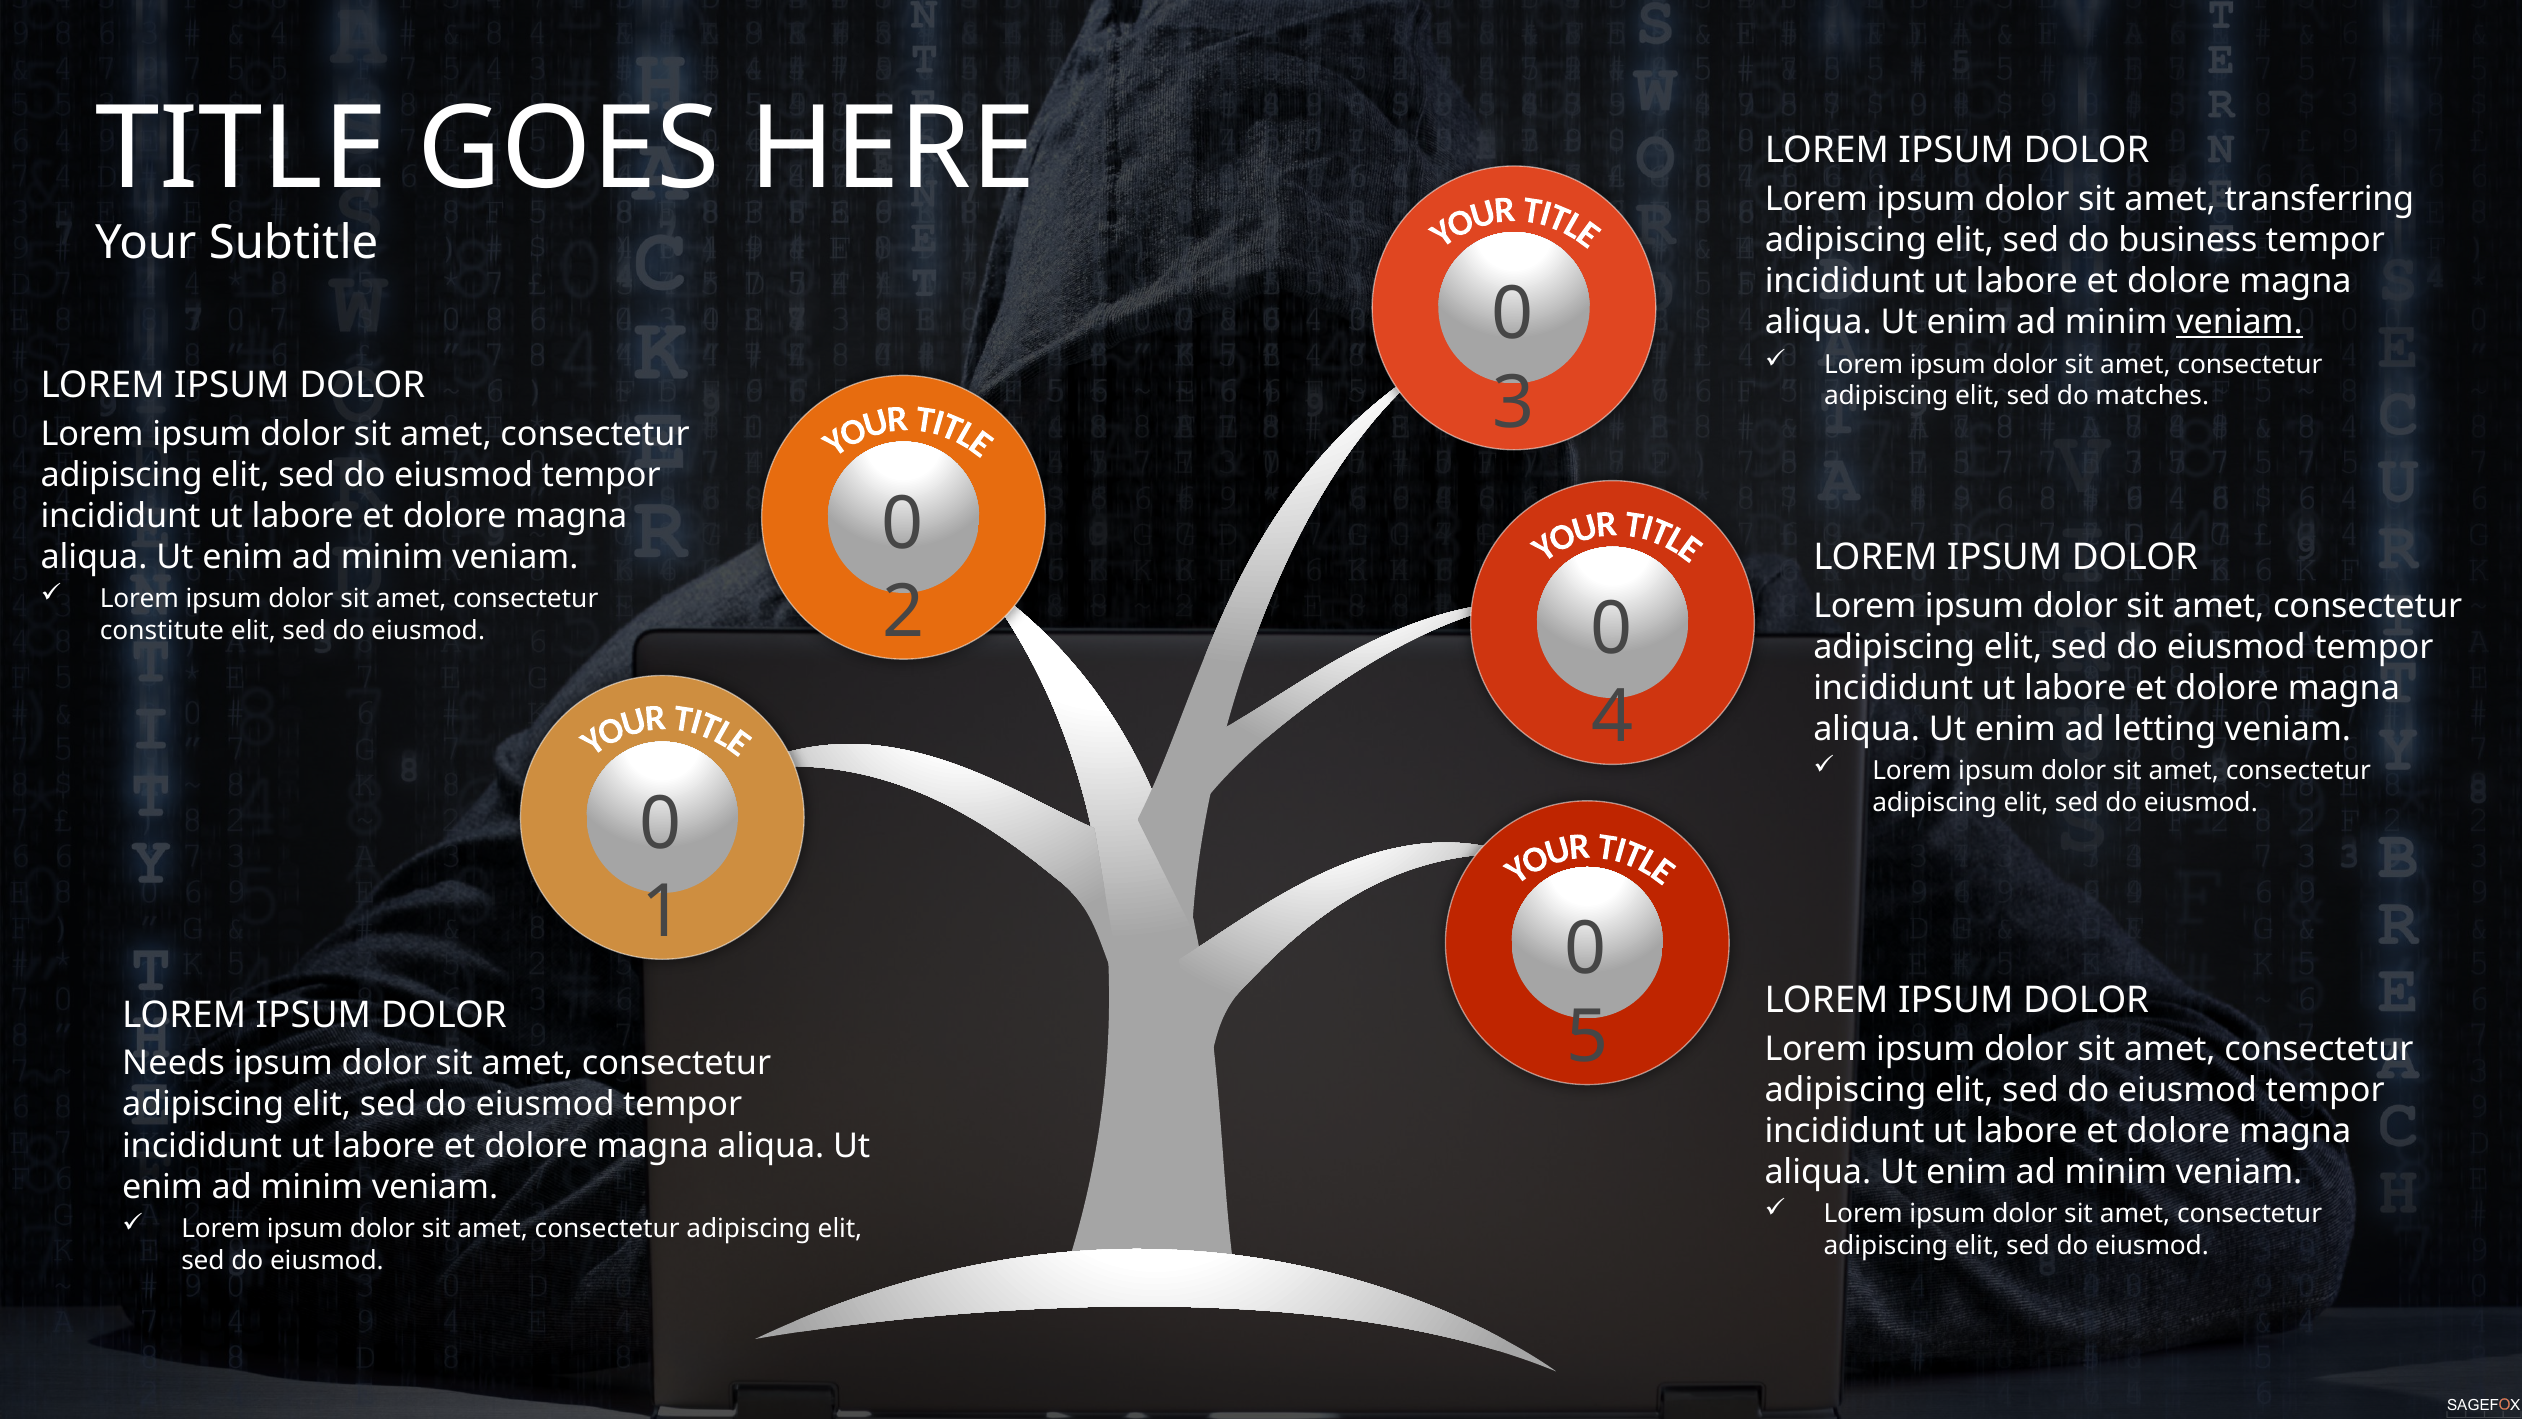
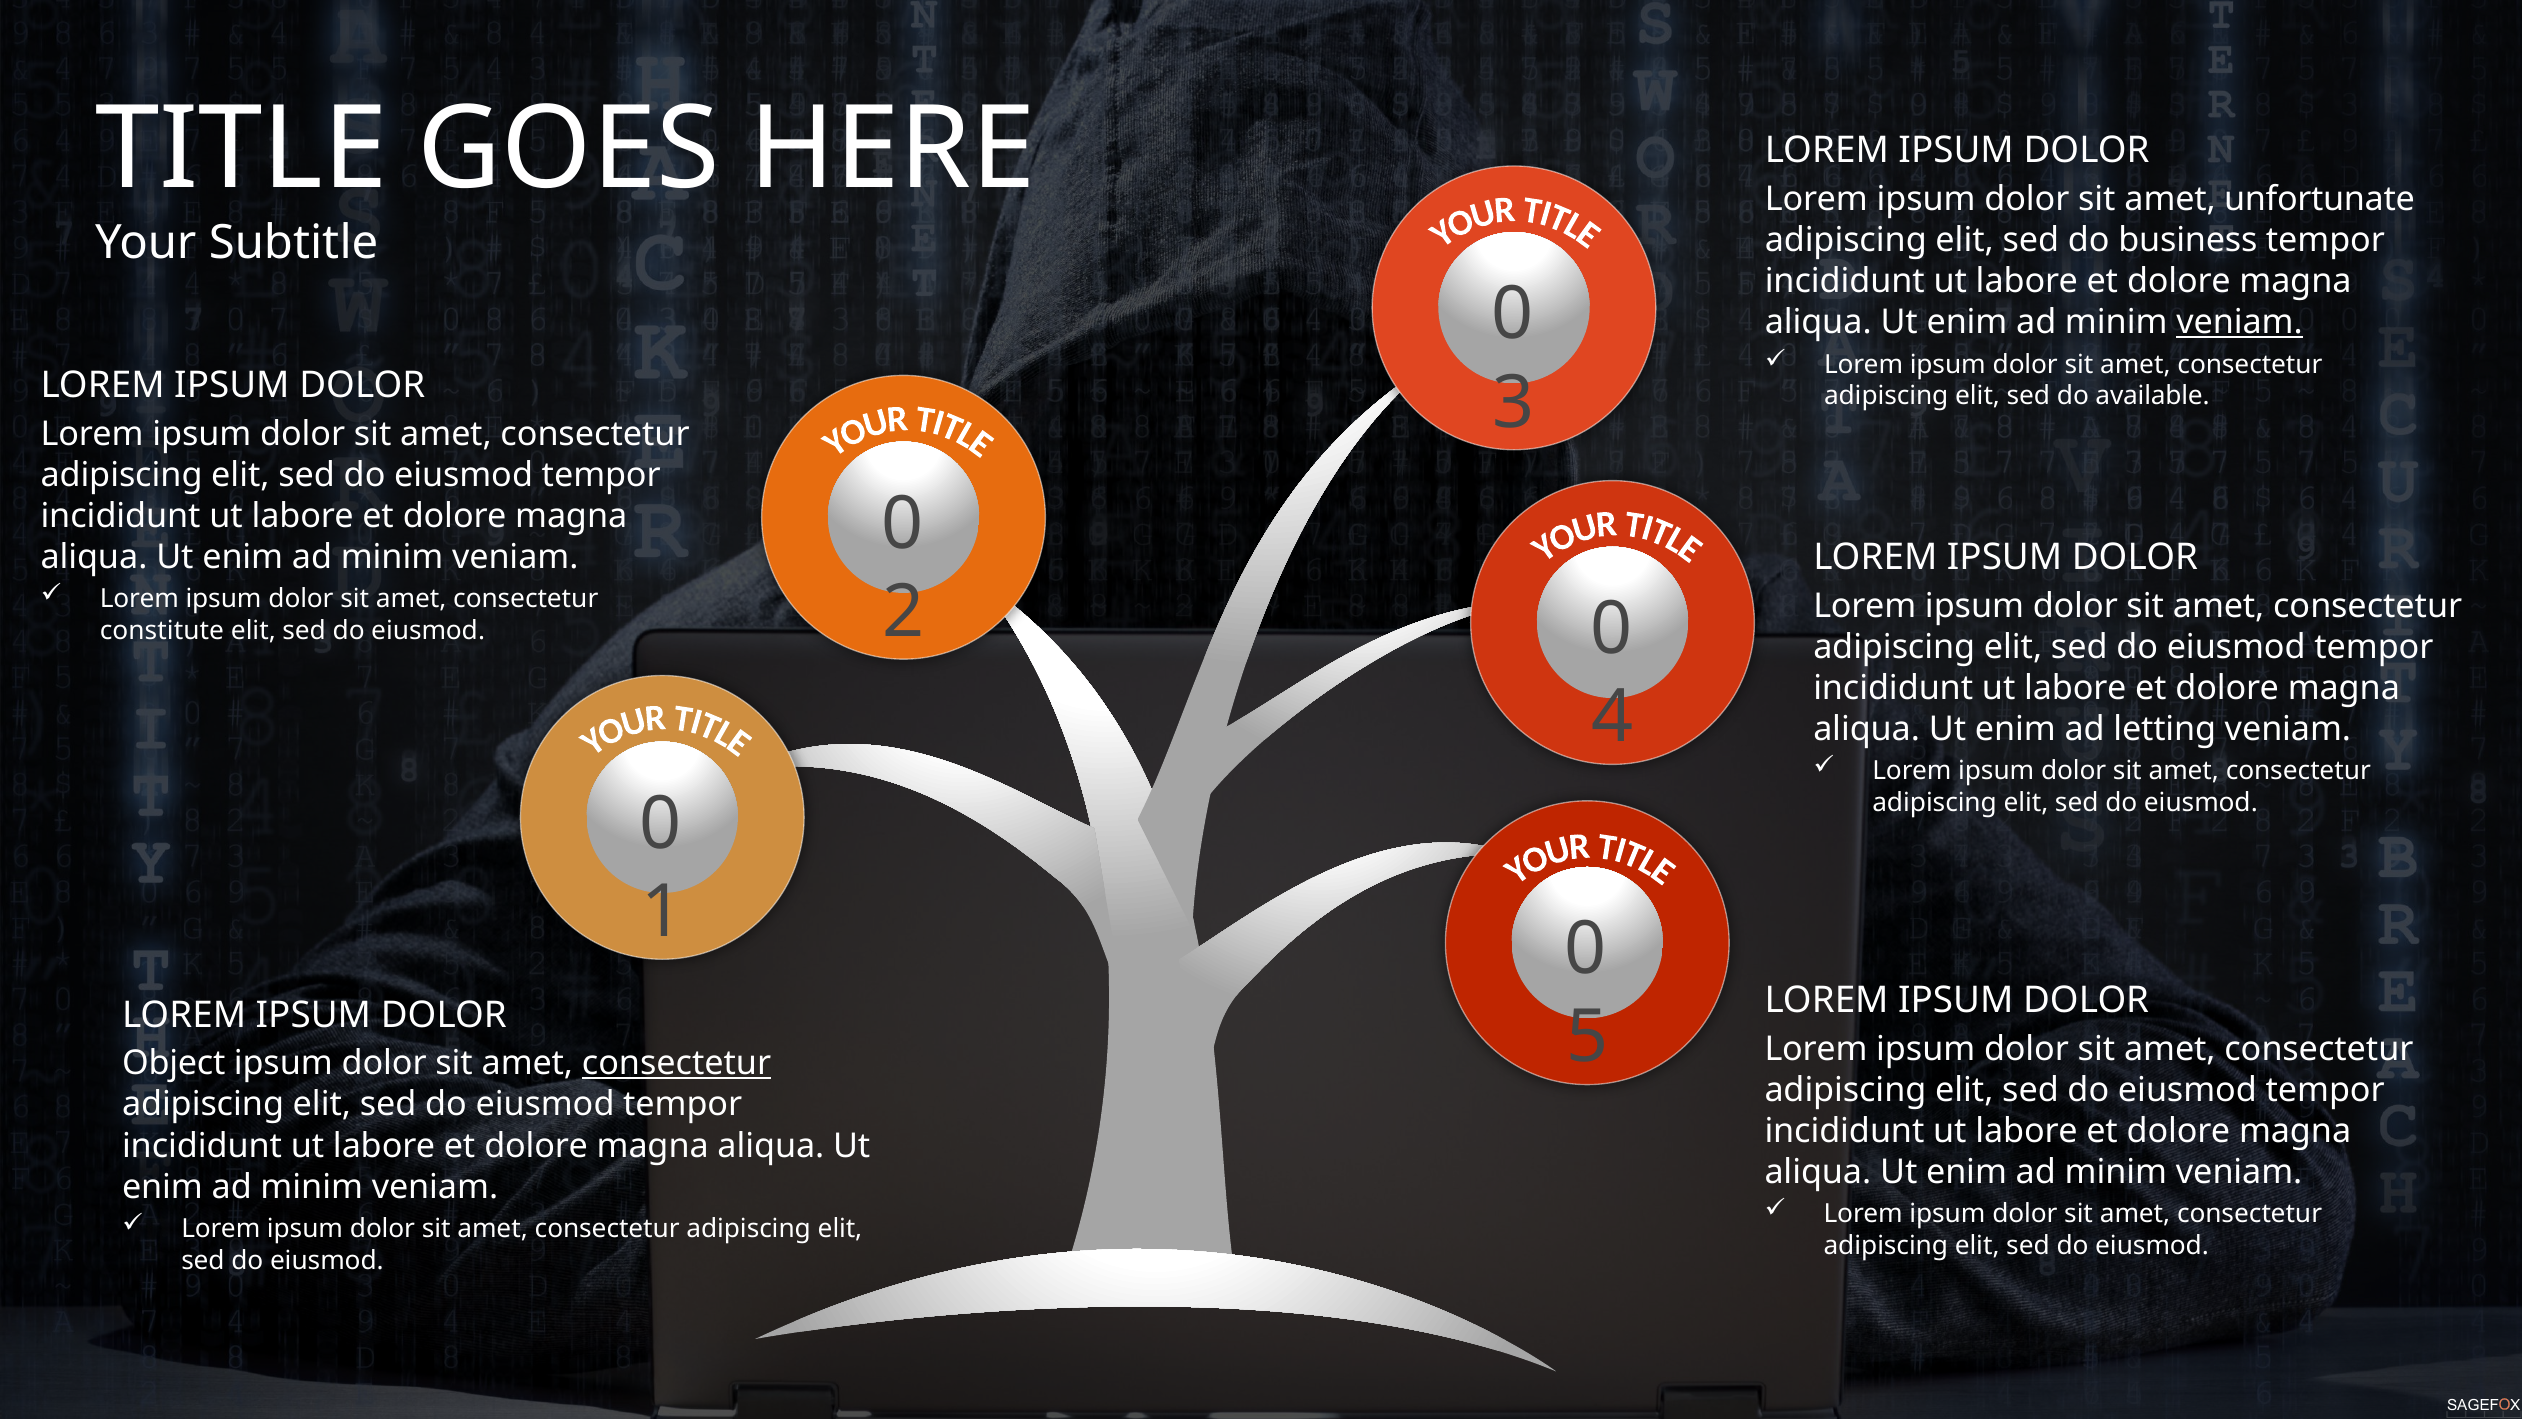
transferring: transferring -> unfortunate (2319, 199)
matches: matches -> available (2153, 396)
Needs: Needs -> Object (174, 1063)
consectetur underline: none -> present (677, 1063)
